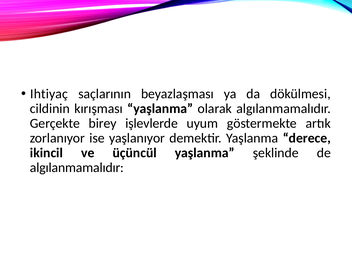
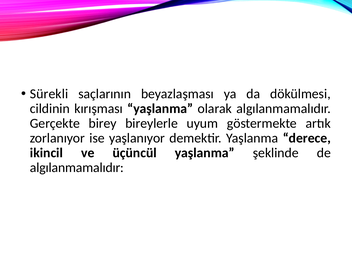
Ihtiyaç: Ihtiyaç -> Sürekli (49, 94)
işlevlerde: işlevlerde -> bireylerle (152, 123)
